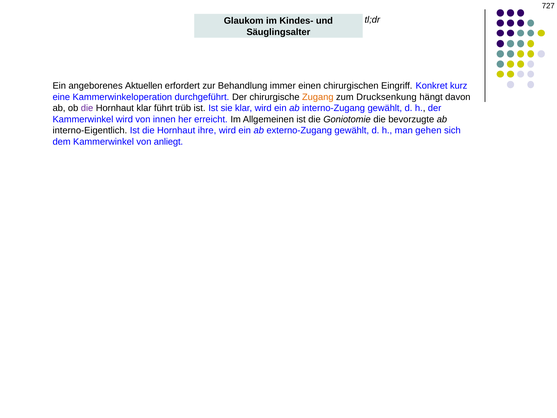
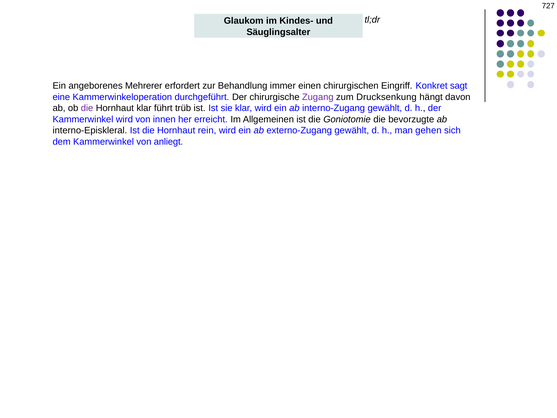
Aktuellen: Aktuellen -> Mehrerer (144, 86)
kurz: kurz -> sagt (459, 86)
Zugang colour: orange -> purple (318, 97)
interno-Eigentlich: interno-Eigentlich -> interno-Episkleral (90, 130)
ihre: ihre -> rein (207, 130)
